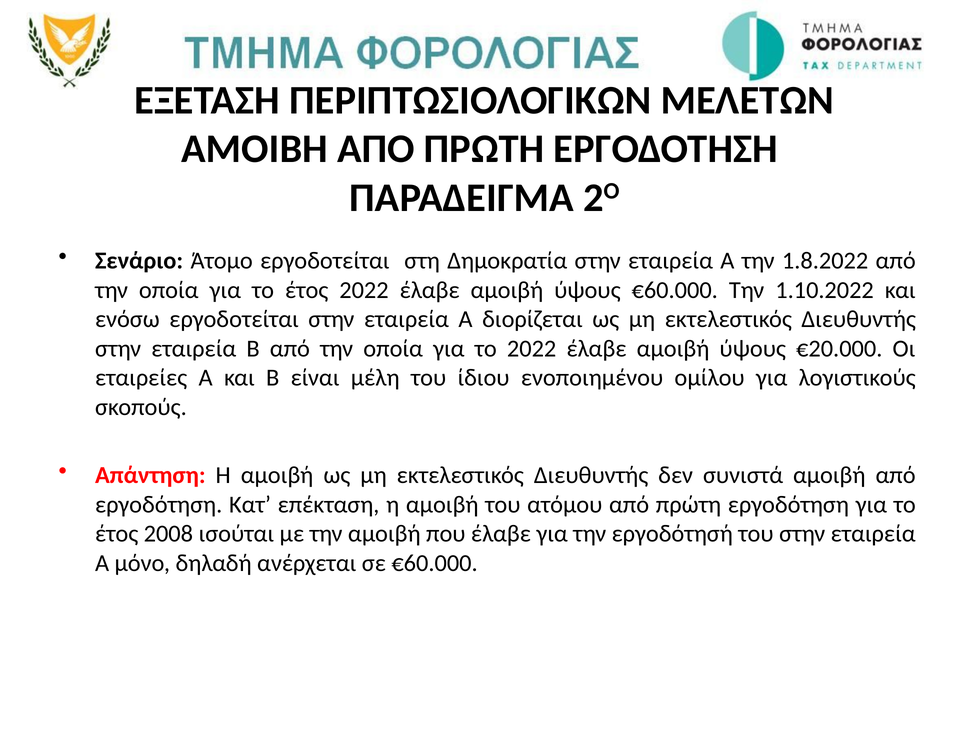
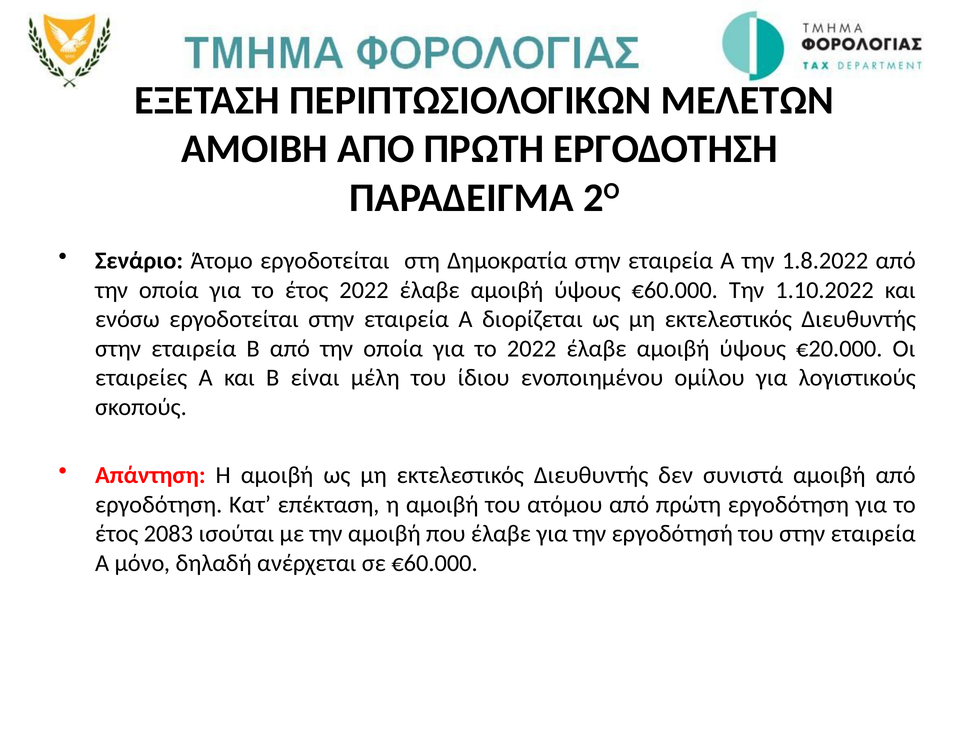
2008: 2008 -> 2083 (168, 534)
